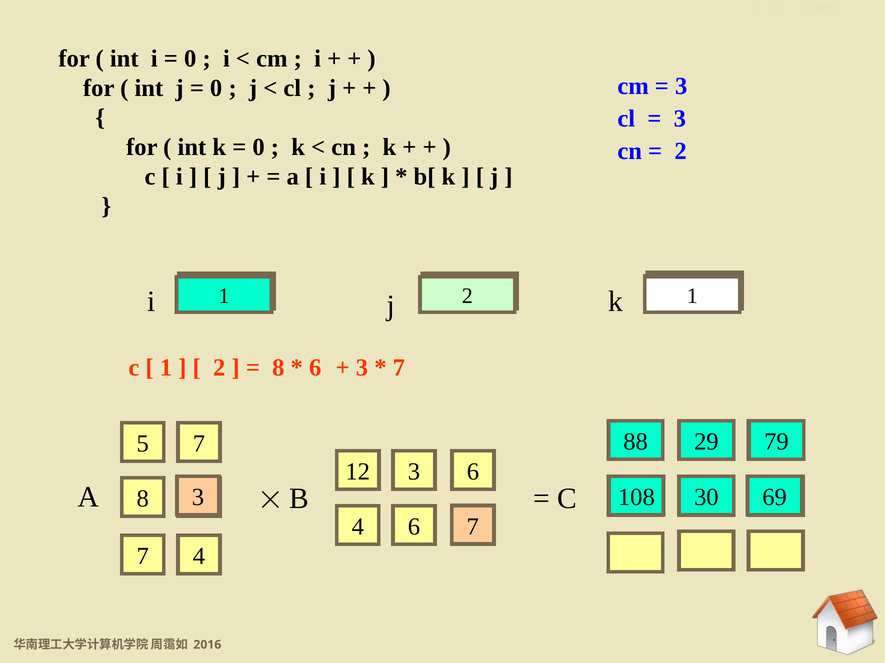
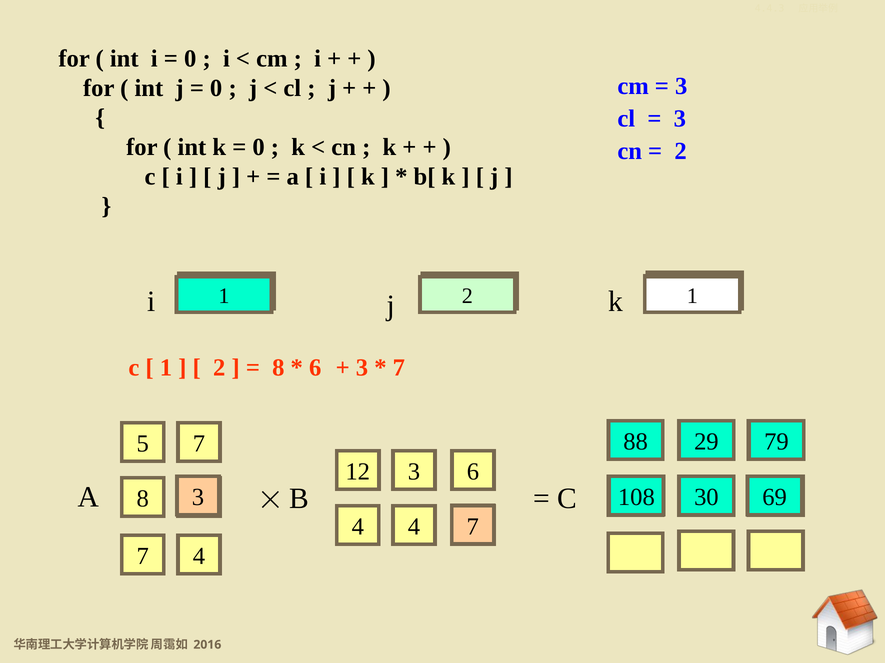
4 6: 6 -> 4 (414, 527)
